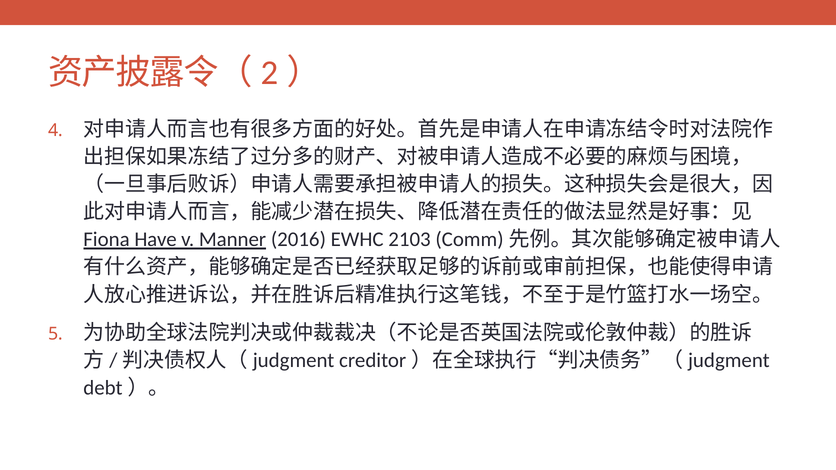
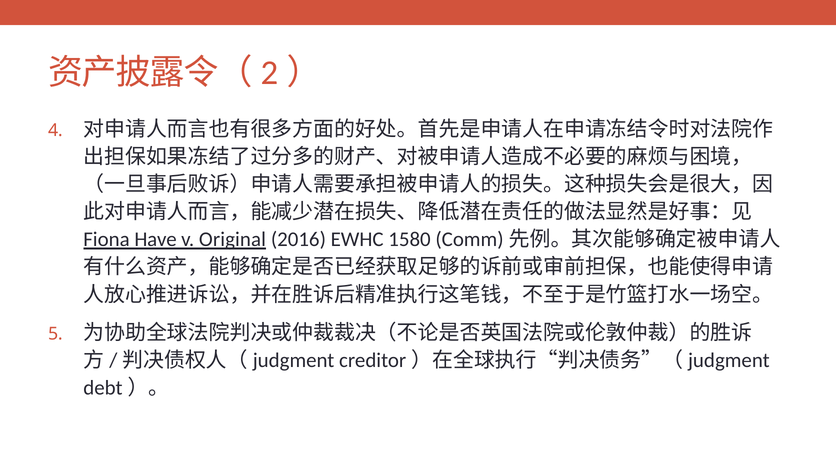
Manner: Manner -> Original (232, 240)
2103: 2103 -> 1580 (410, 240)
